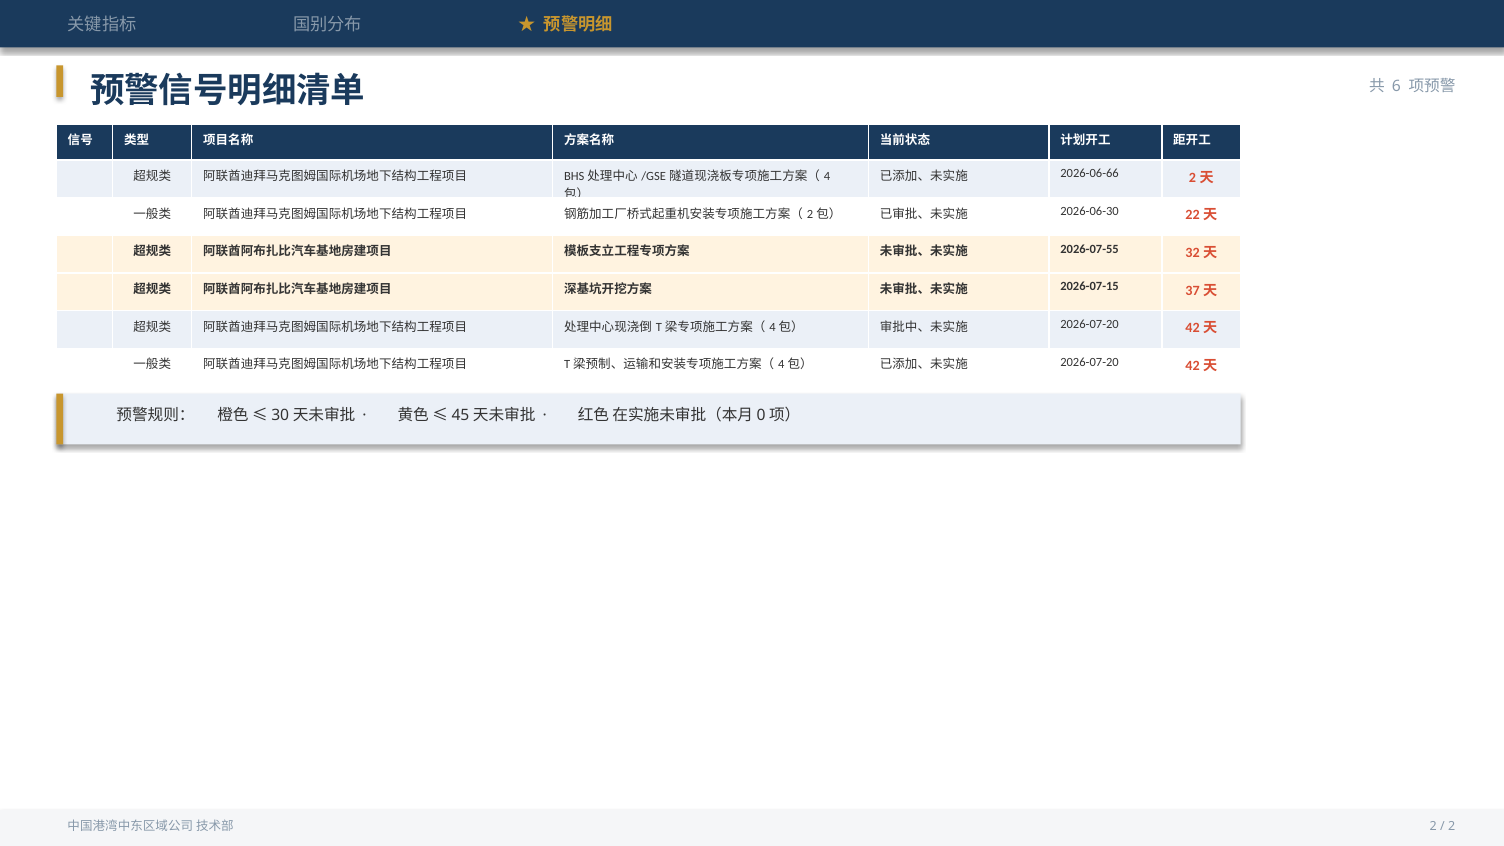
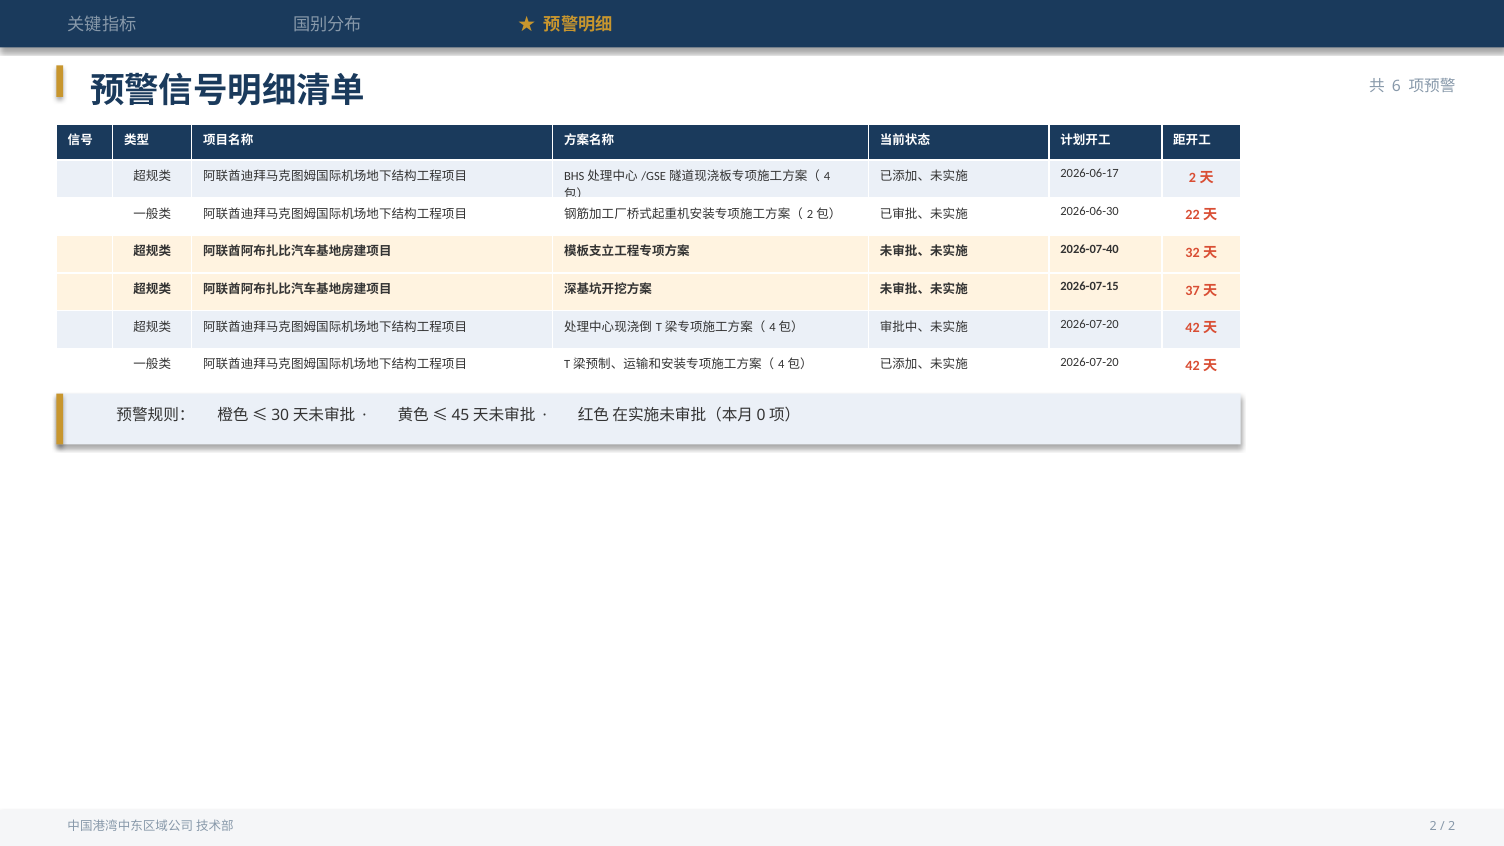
2026-06-66: 2026-06-66 -> 2026-06-17 (1090, 174)
2026-07-55: 2026-07-55 -> 2026-07-40 (1090, 249)
